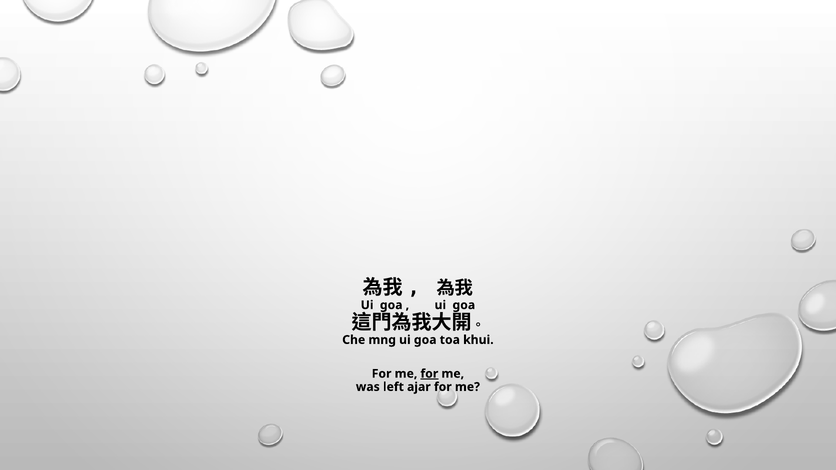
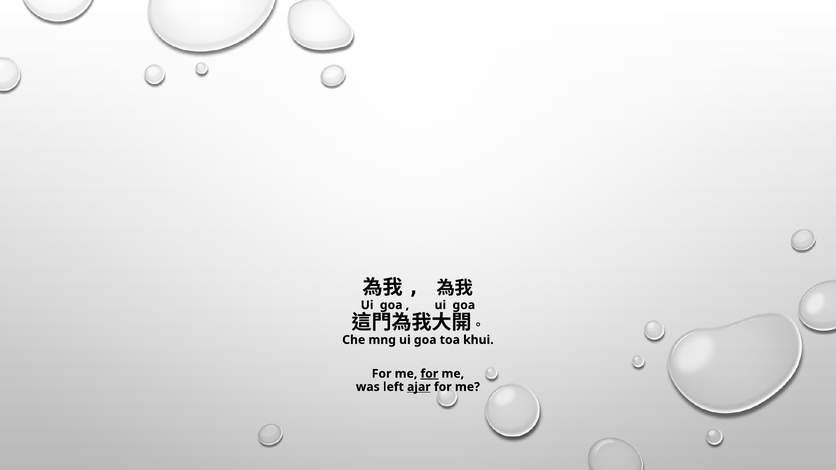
ajar underline: none -> present (419, 387)
